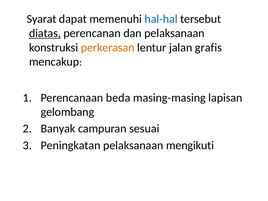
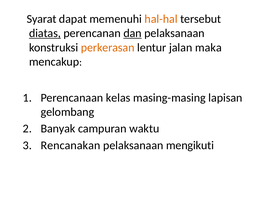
hal-hal colour: blue -> orange (161, 19)
dan underline: none -> present (133, 33)
grafis: grafis -> maka (208, 47)
beda: beda -> kelas (118, 98)
sesuai: sesuai -> waktu (144, 129)
Peningkatan: Peningkatan -> Rencanakan (70, 145)
